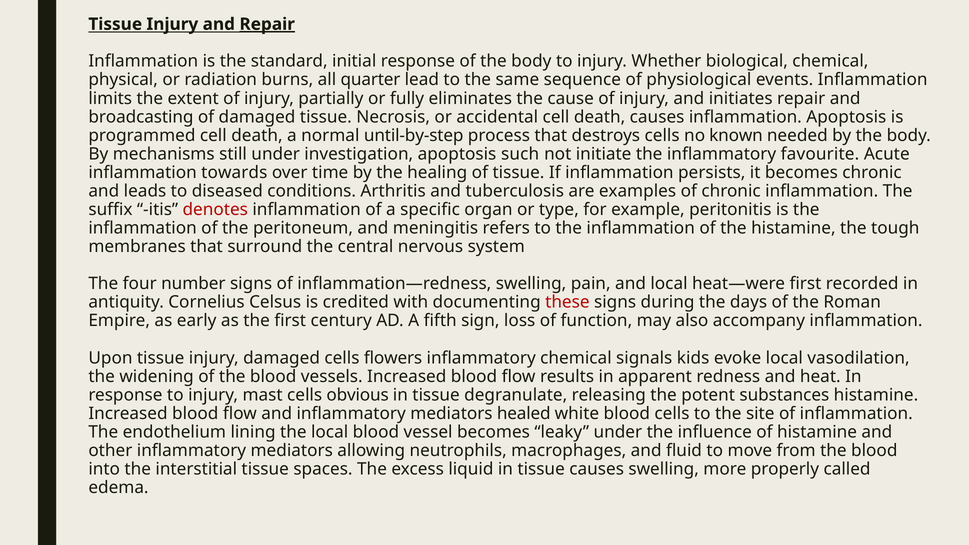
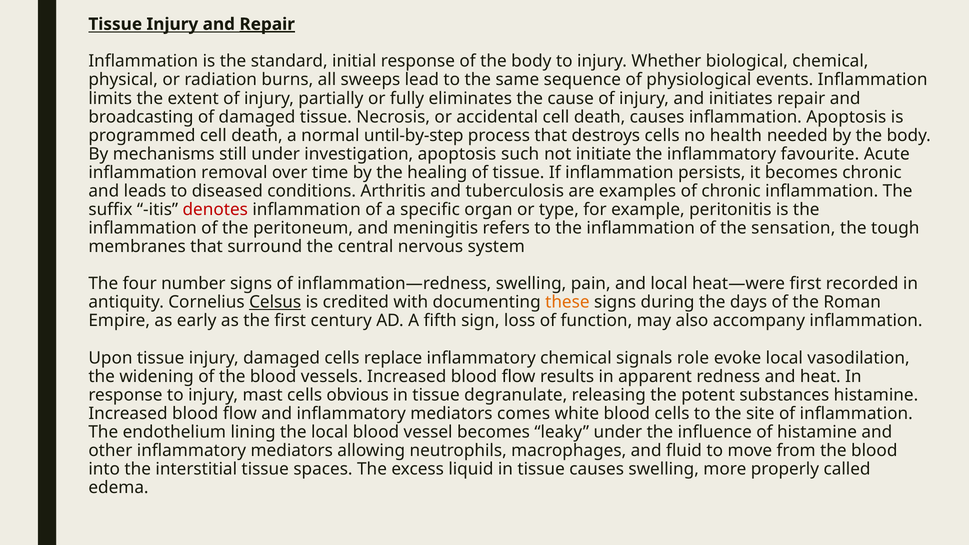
quarter: quarter -> sweeps (370, 80)
known: known -> health (736, 135)
towards: towards -> removal (234, 173)
the histamine: histamine -> sensation (793, 228)
Celsus underline: none -> present (275, 302)
these colour: red -> orange (567, 302)
flowers: flowers -> replace (393, 358)
kids: kids -> role (693, 358)
healed: healed -> comes (524, 414)
